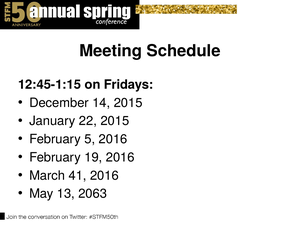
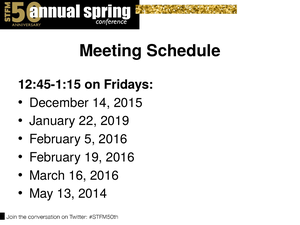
22 2015: 2015 -> 2019 (115, 121)
41: 41 -> 16 (78, 175)
2063: 2063 -> 2014 (93, 194)
